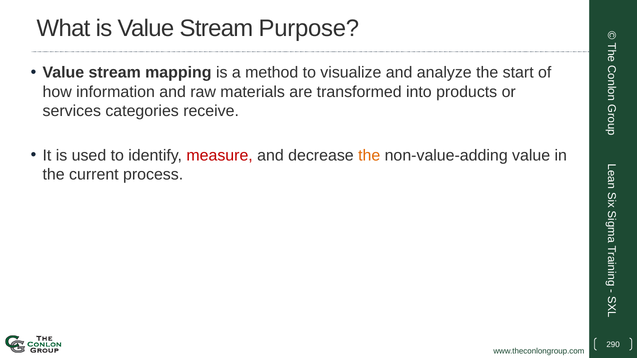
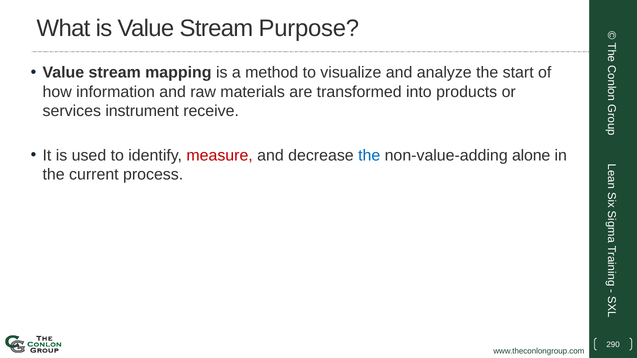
categories: categories -> instrument (142, 111)
the colour: orange -> blue (369, 156)
non-value-adding value: value -> alone (531, 156)
